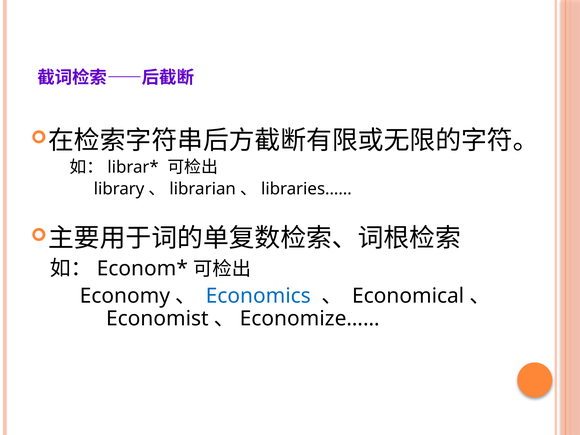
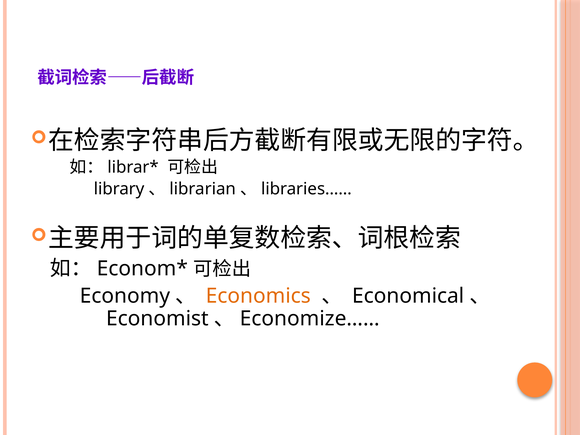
Economics colour: blue -> orange (258, 296)
